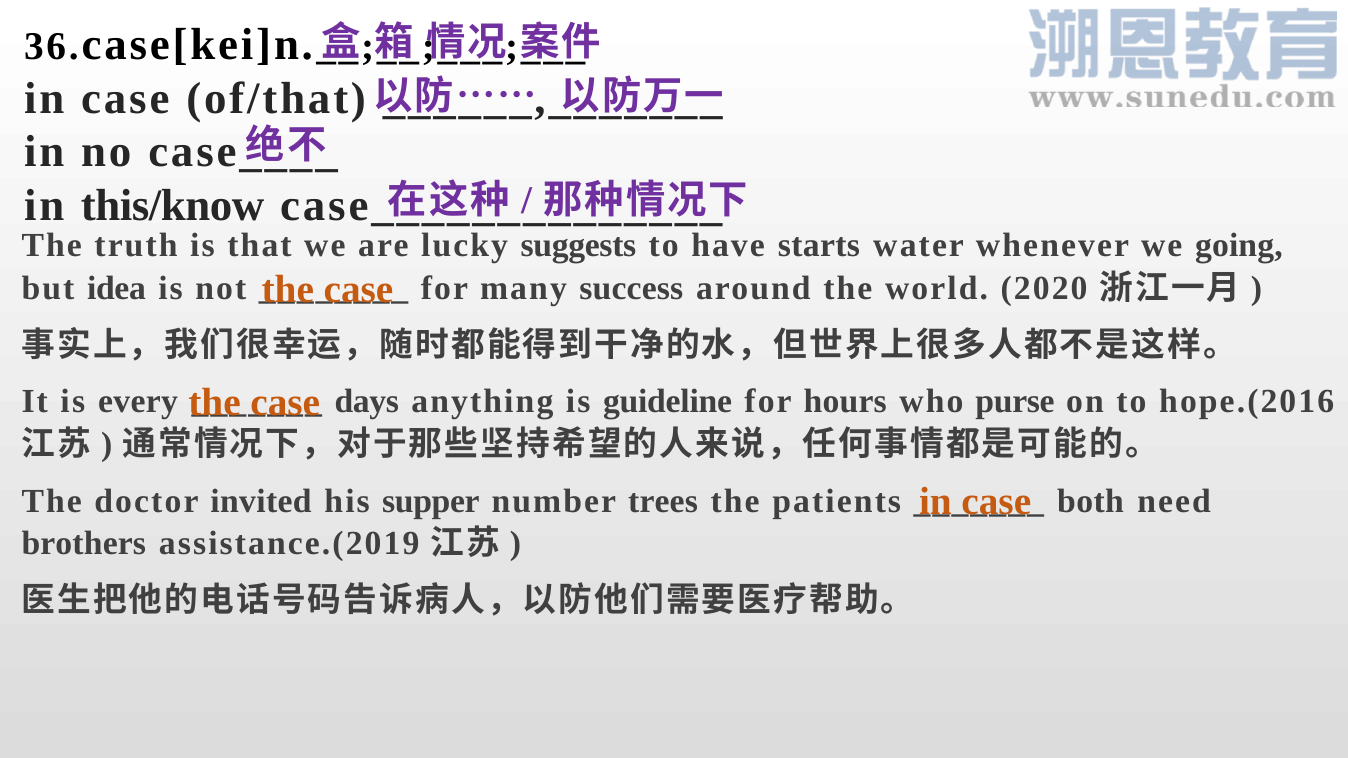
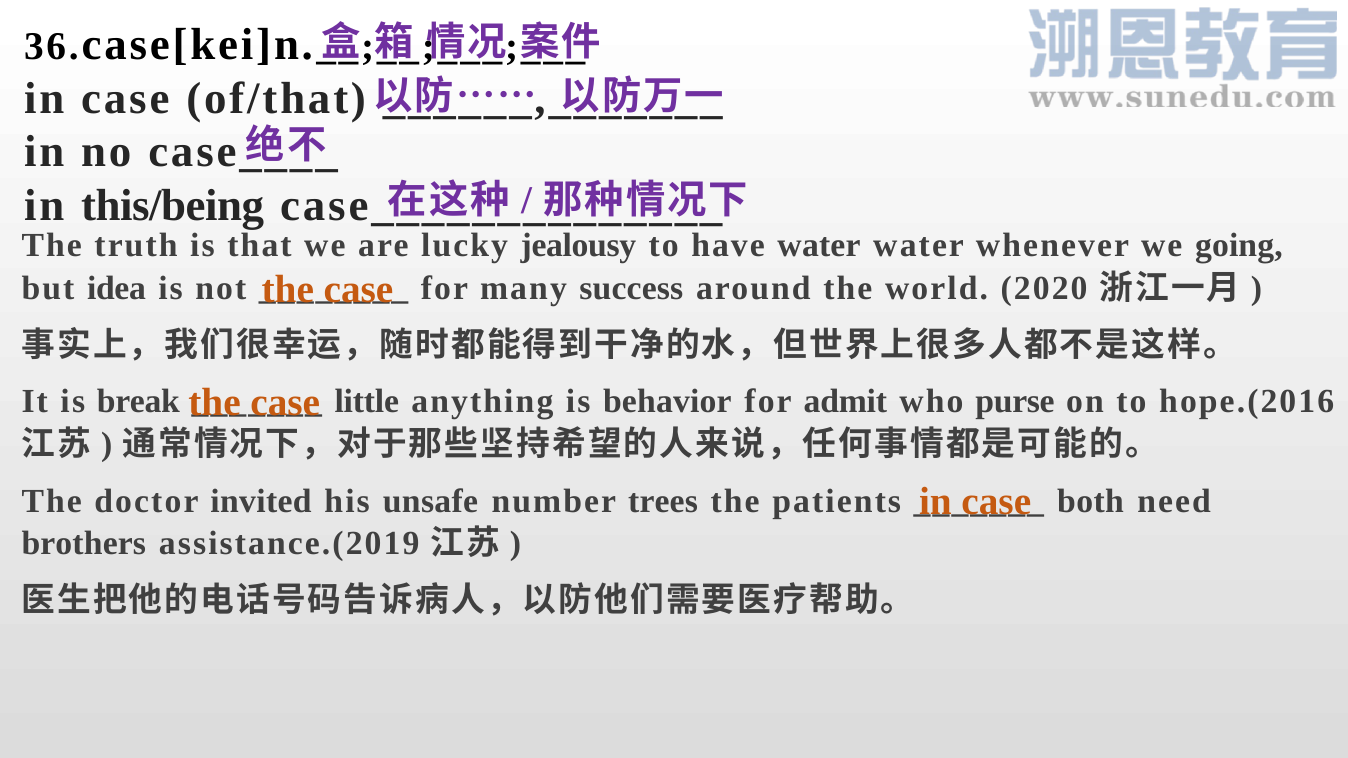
this/know: this/know -> this/being (173, 206)
suggests: suggests -> jealousy (578, 246)
have starts: starts -> water (819, 246)
every: every -> break (138, 402)
days: days -> little (367, 402)
guideline: guideline -> behavior (667, 402)
hours: hours -> admit (845, 402)
supper: supper -> unsafe (431, 501)
